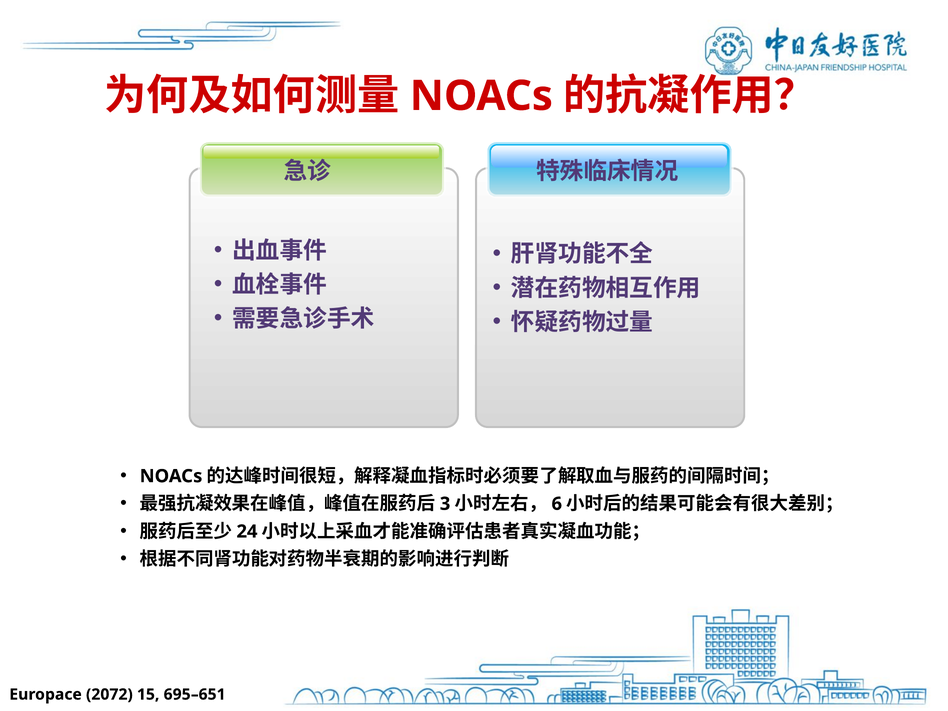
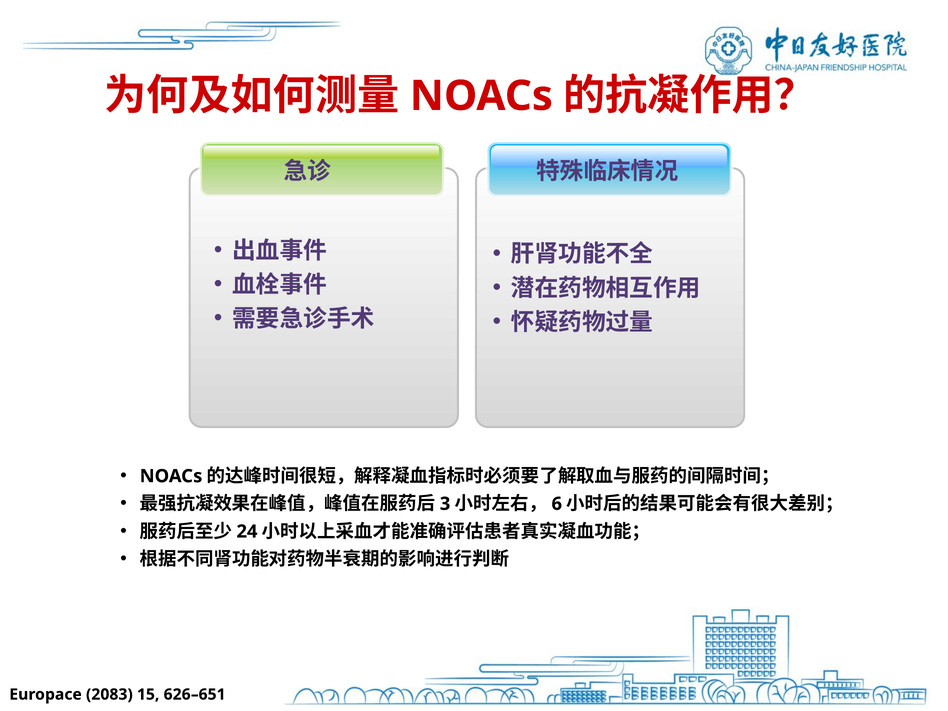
2072: 2072 -> 2083 (109, 694)
695–651: 695–651 -> 626–651 (195, 694)
